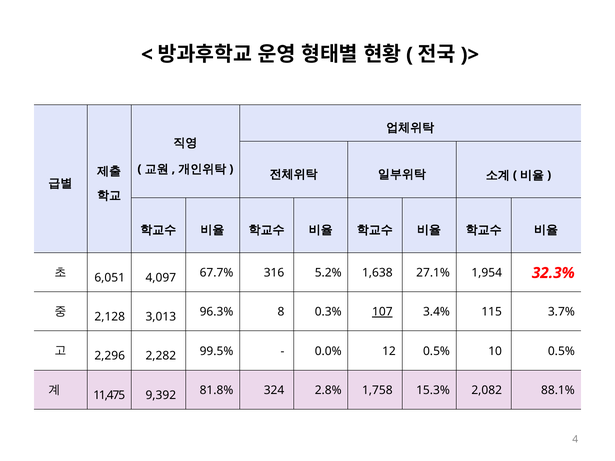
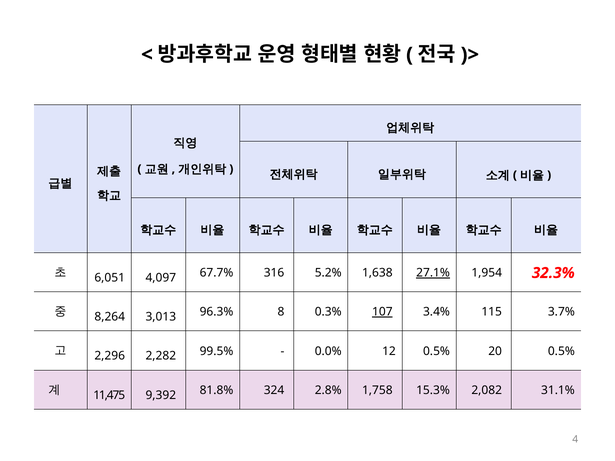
27.1% underline: none -> present (433, 273)
2,128: 2,128 -> 8,264 (110, 317)
10: 10 -> 20 (495, 351)
88.1%: 88.1% -> 31.1% (558, 390)
